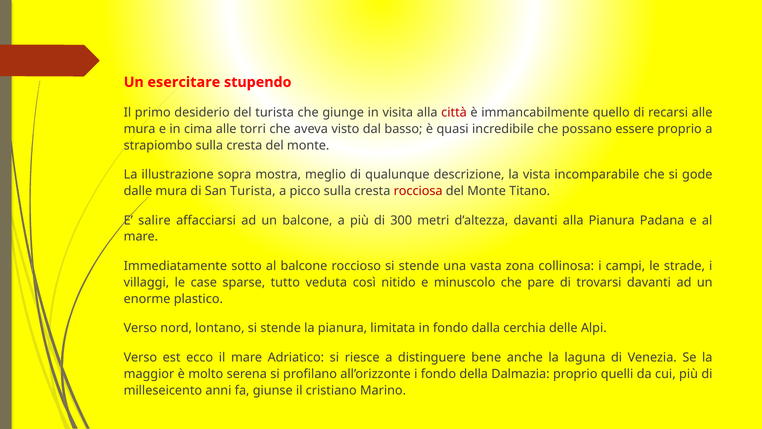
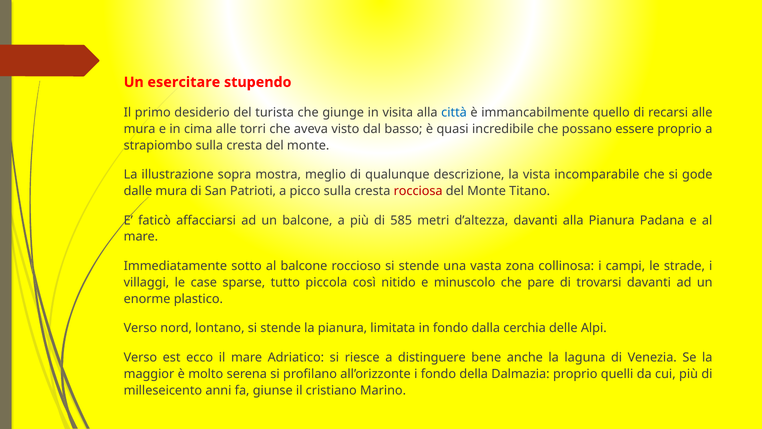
città colour: red -> blue (454, 112)
San Turista: Turista -> Patrioti (253, 191)
salire: salire -> faticò (155, 220)
300: 300 -> 585 (401, 220)
veduta: veduta -> piccola (326, 282)
